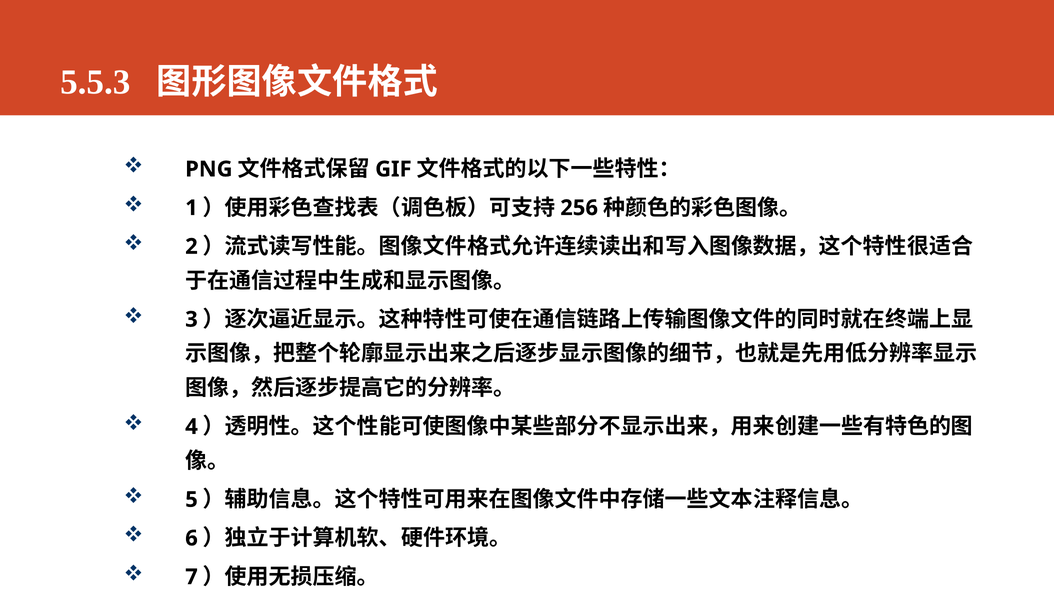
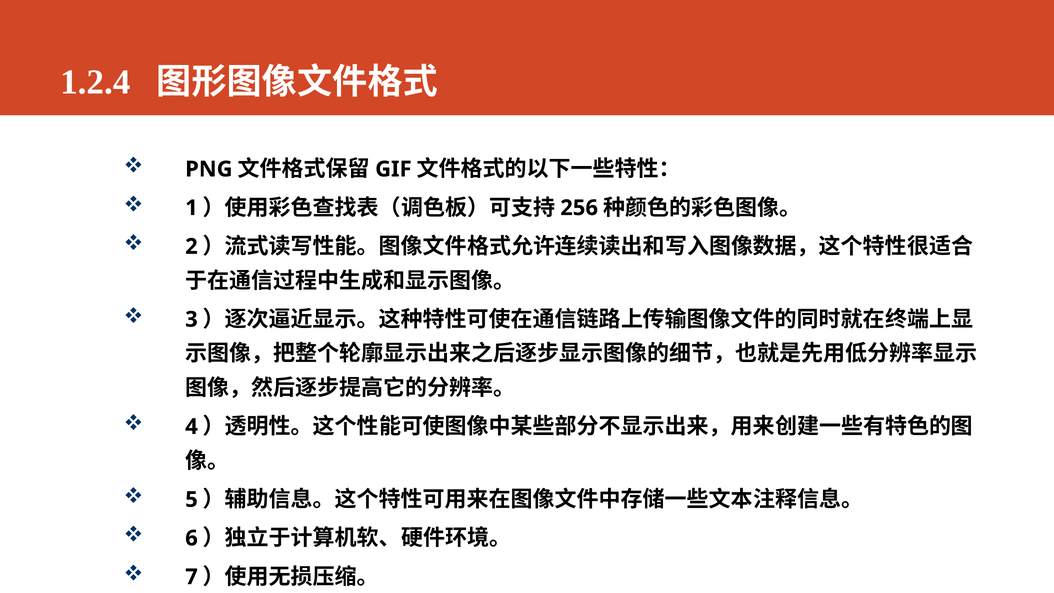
5.5.3: 5.5.3 -> 1.2.4 (95, 82)
